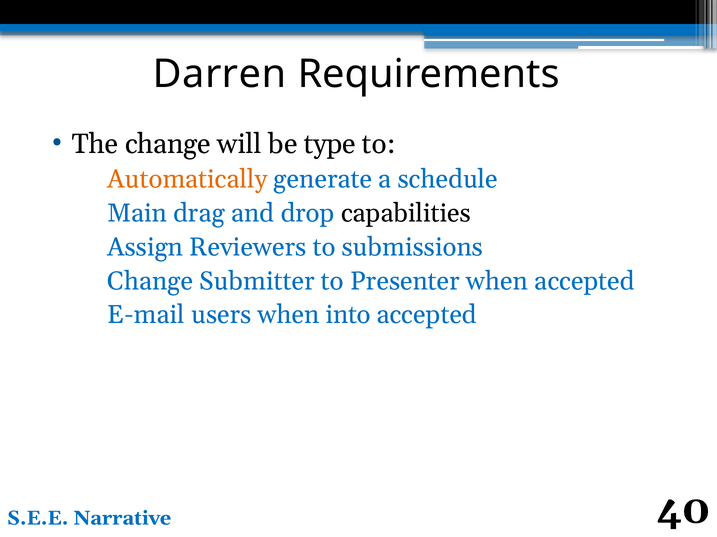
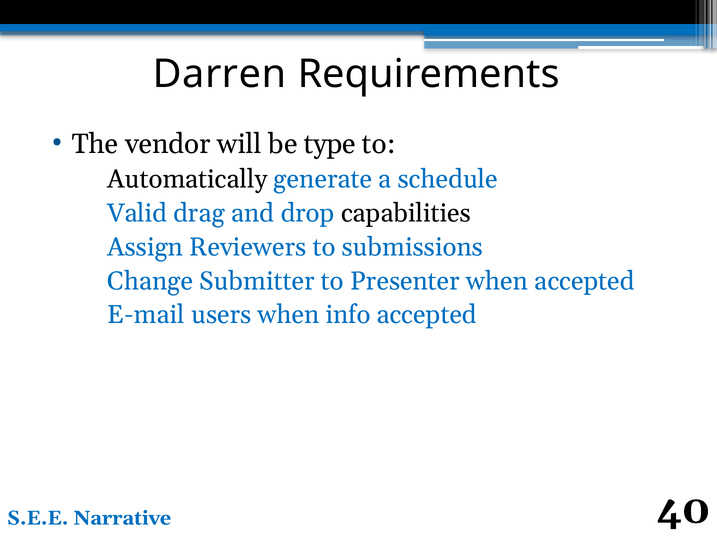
The change: change -> vendor (168, 144)
Automatically colour: orange -> black (187, 179)
Main: Main -> Valid (137, 213)
into: into -> info (348, 315)
